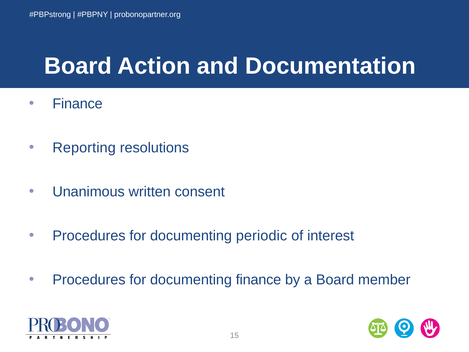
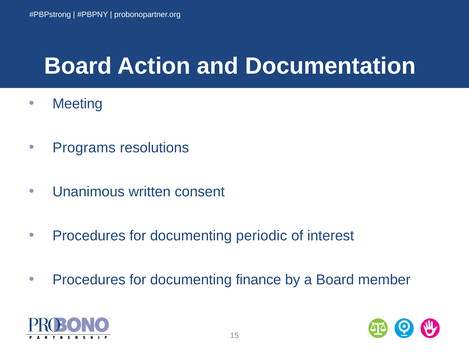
Finance: Finance -> Meeting (78, 104)
Reporting: Reporting -> Programs (84, 148)
